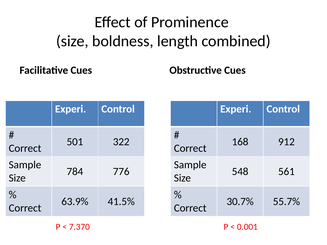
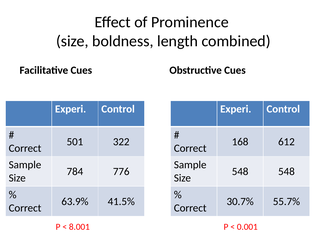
912: 912 -> 612 (286, 142)
548 561: 561 -> 548 (286, 172)
7.370: 7.370 -> 8.001 (79, 227)
